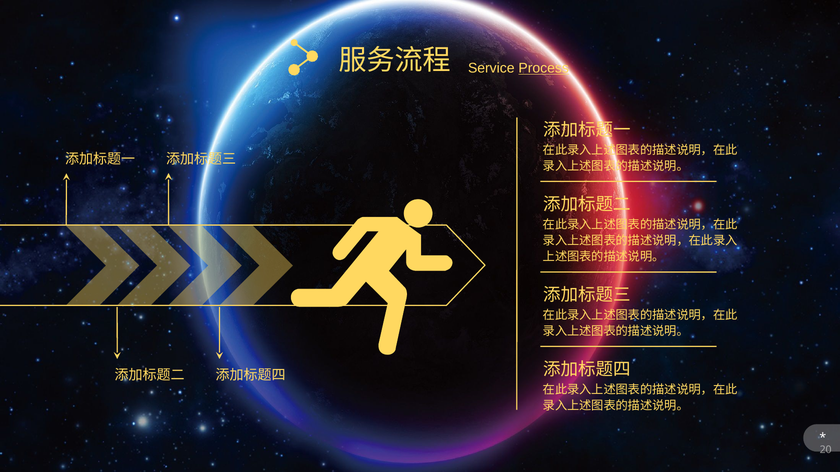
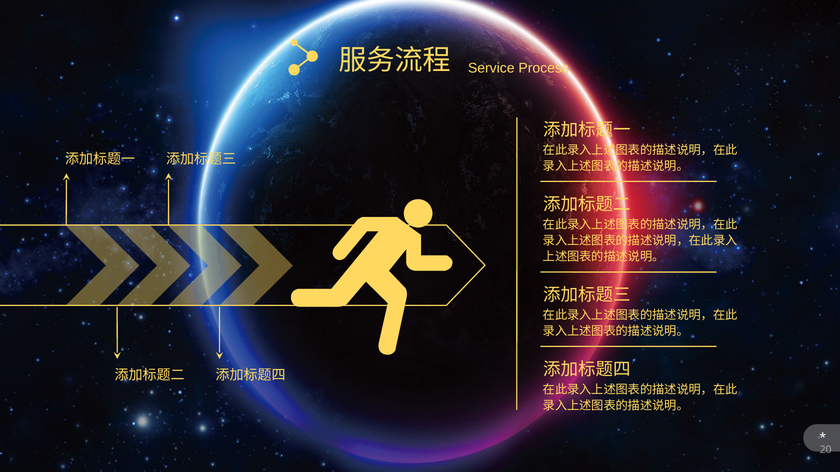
Process underline: present -> none (544, 68)
